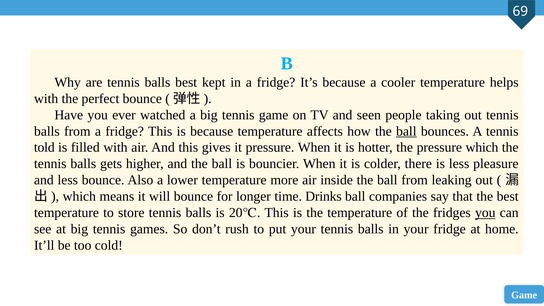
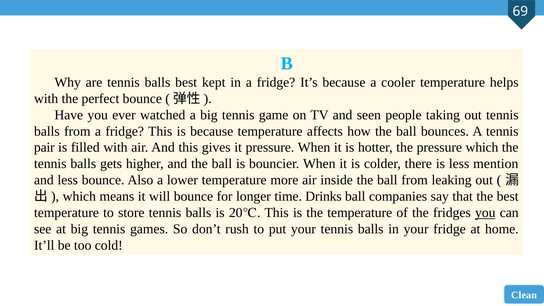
ball underline: present -> none (406, 131)
told: told -> pair (44, 147)
pleasure: pleasure -> mention (496, 164)
Game: Game -> Clean (524, 295)
